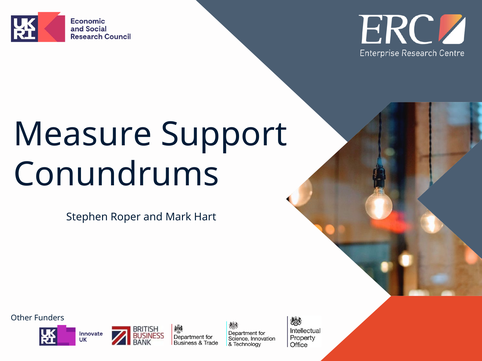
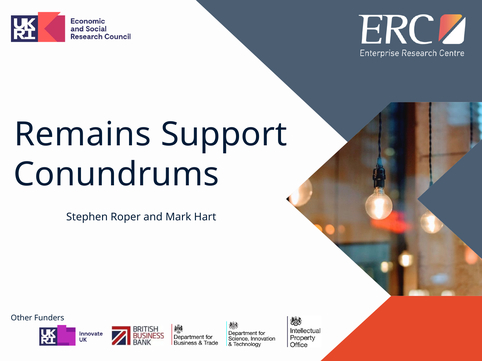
Measure: Measure -> Remains (83, 135)
